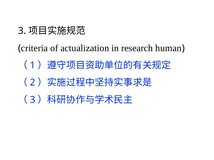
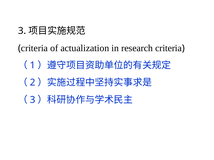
research human: human -> criteria (169, 48)
